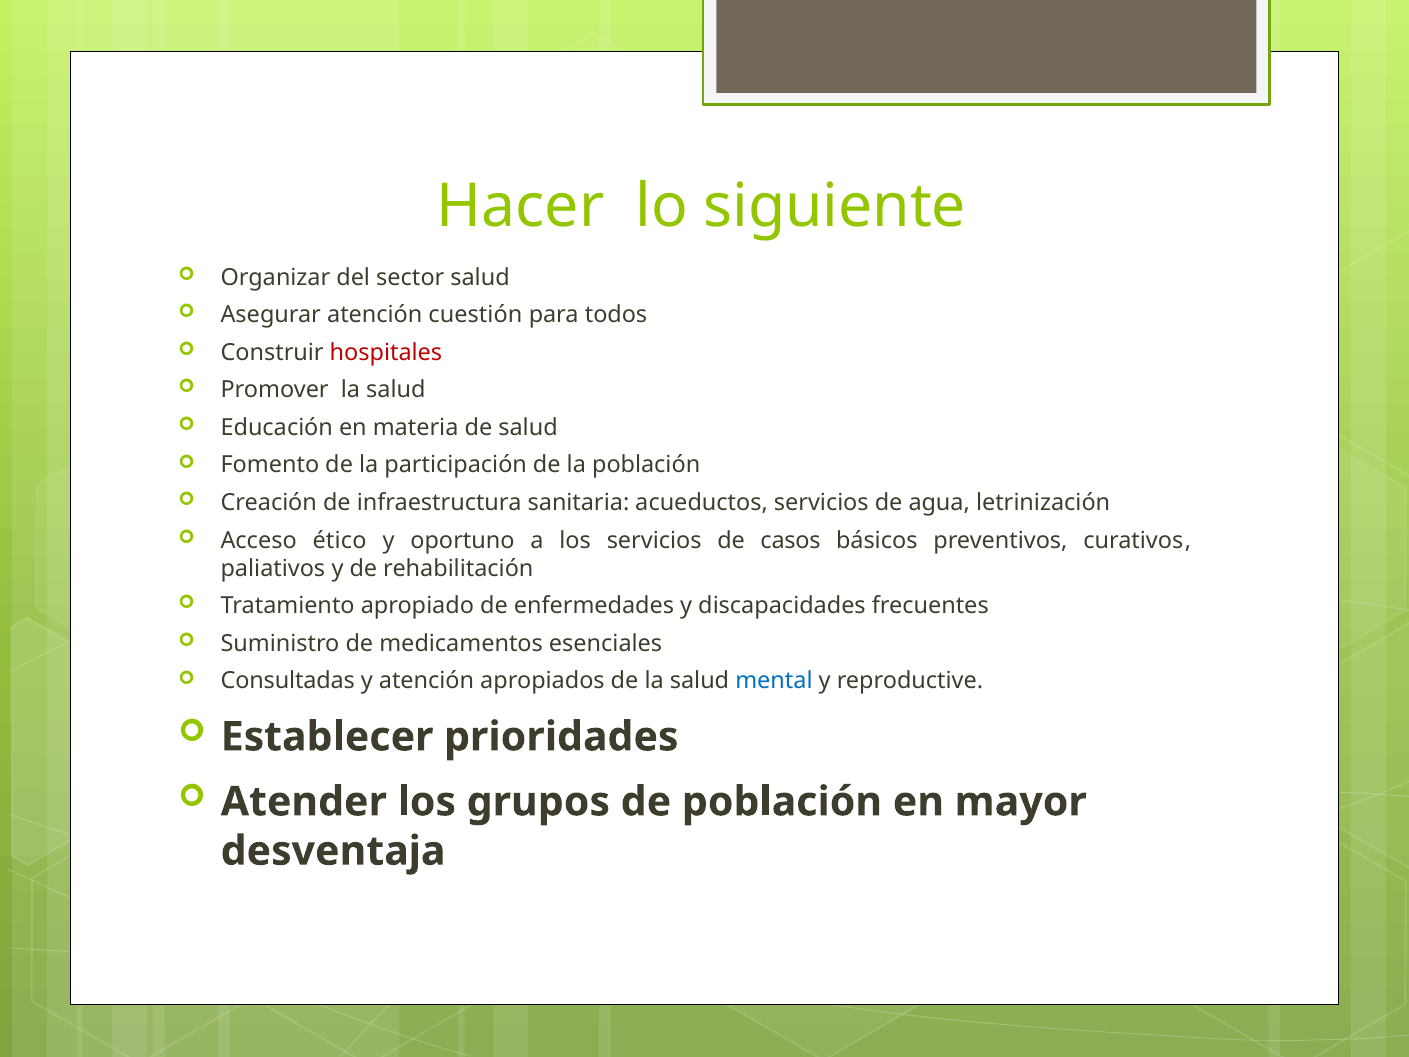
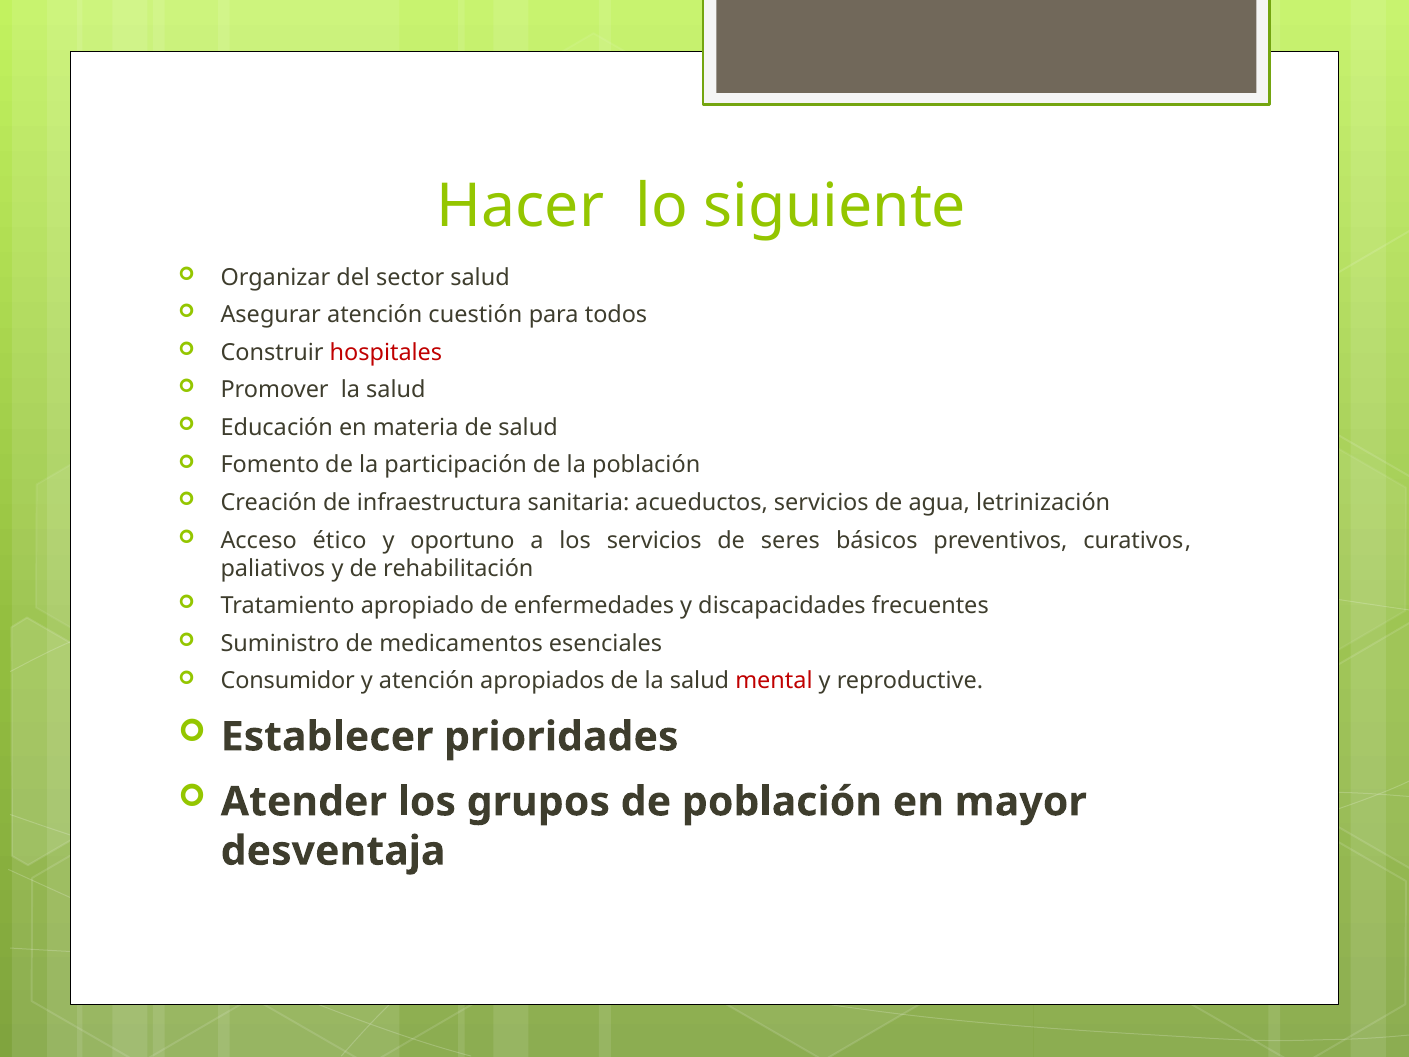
casos: casos -> seres (790, 540)
Consultadas: Consultadas -> Consumidor (288, 681)
mental colour: blue -> red (774, 681)
